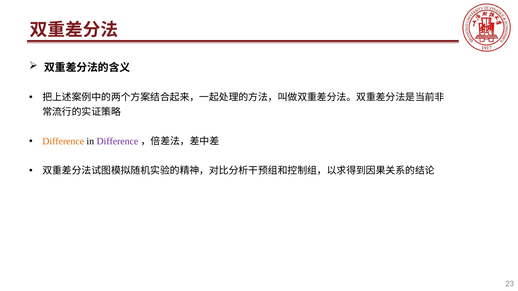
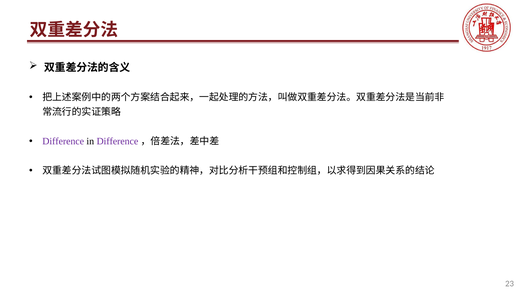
Difference colour: orange -> purple (63, 142)
